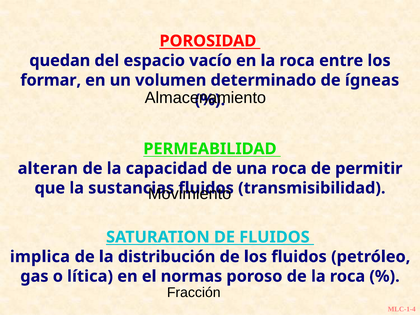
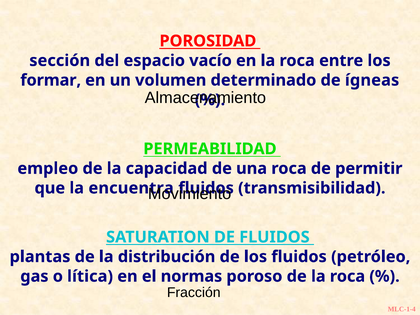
quedan: quedan -> sección (60, 61)
alteran: alteran -> empleo (48, 168)
sustancias: sustancias -> encuentra (131, 188)
implica: implica -> plantas (40, 257)
